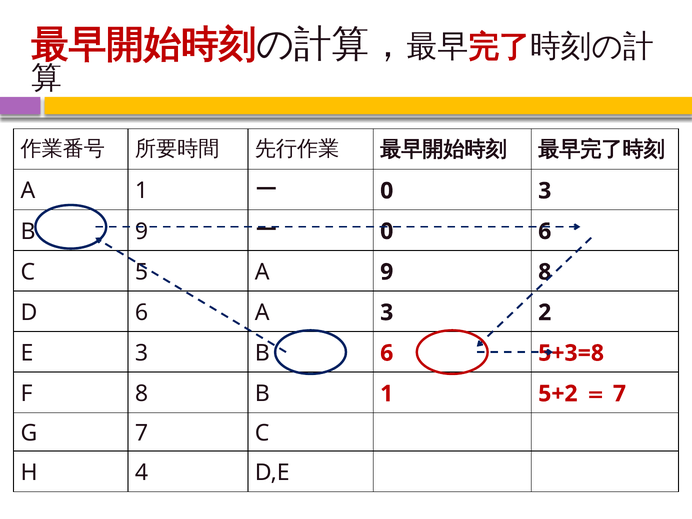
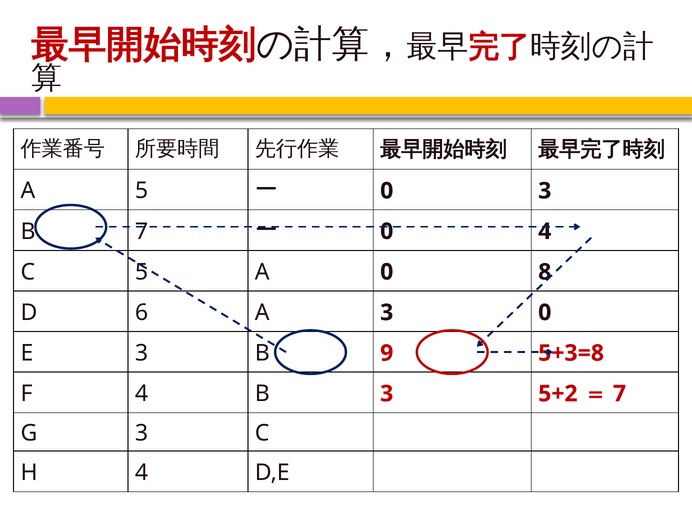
A 1: 1 -> 5 (142, 191)
B 9: 9 -> 7 (142, 231)
0 6: 6 -> 4 (545, 231)
A 9: 9 -> 0 (387, 272)
3 2: 2 -> 0 (545, 313)
B 6: 6 -> 9 (387, 353)
F 8: 8 -> 4 (142, 394)
B 1: 1 -> 3 (387, 394)
G 7: 7 -> 3 (142, 433)
